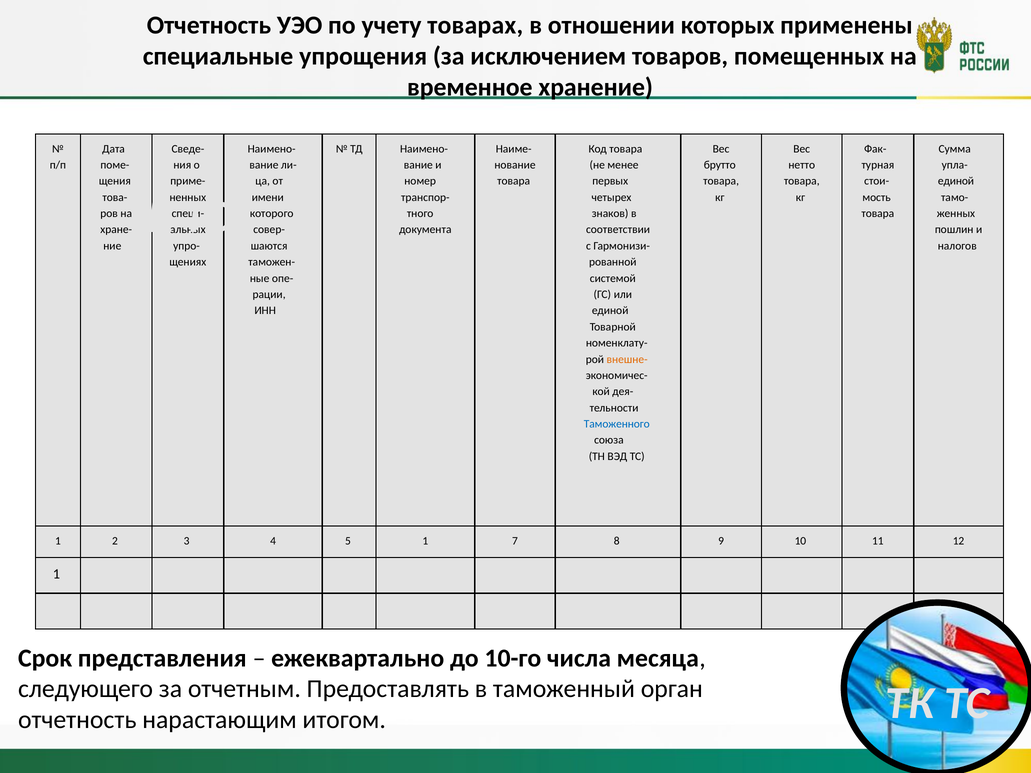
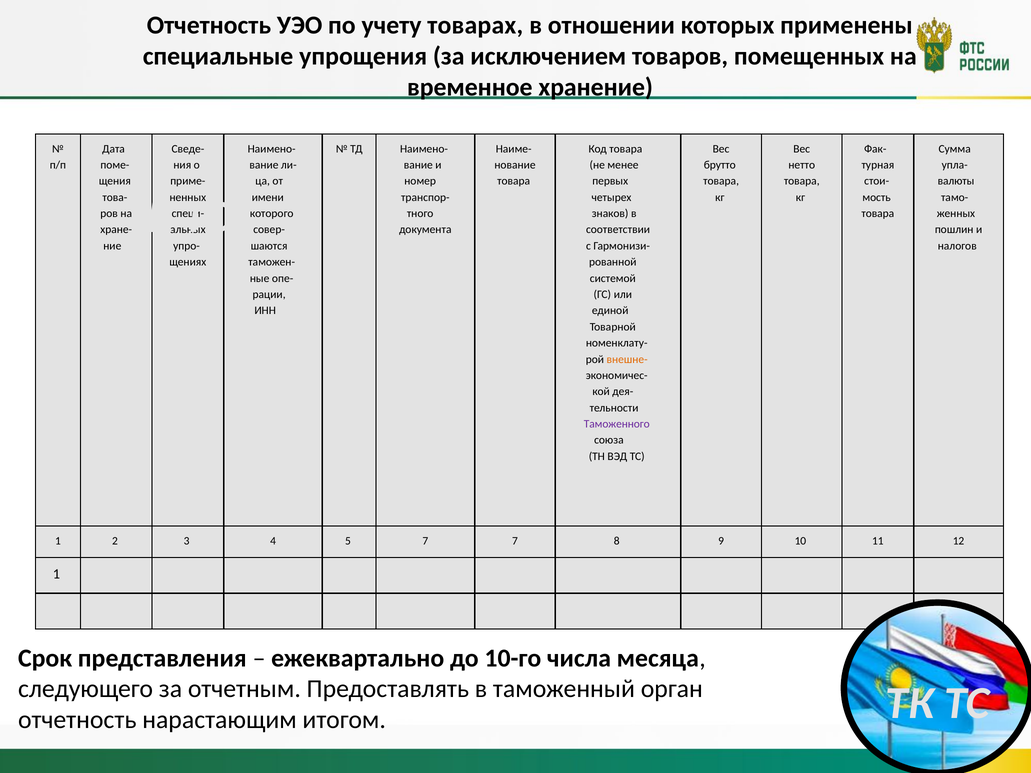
единой: единой -> валюты (956, 181)
Таможенного colour: blue -> purple (617, 424)
5 1: 1 -> 7 (425, 541)
